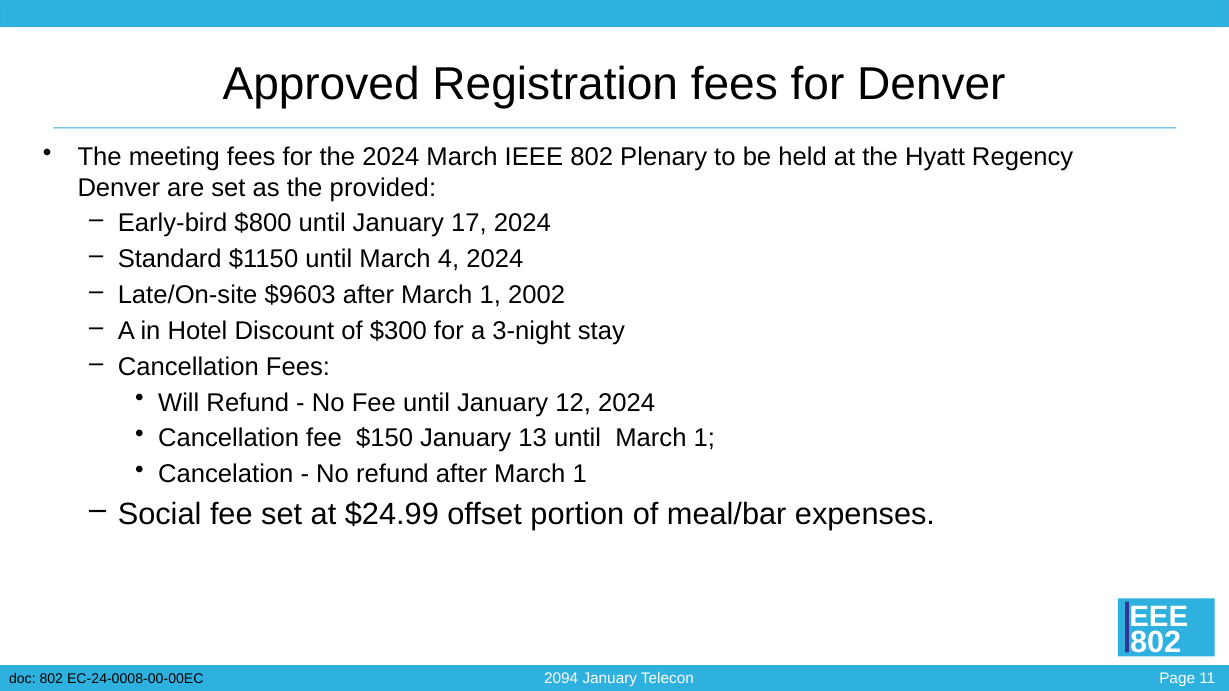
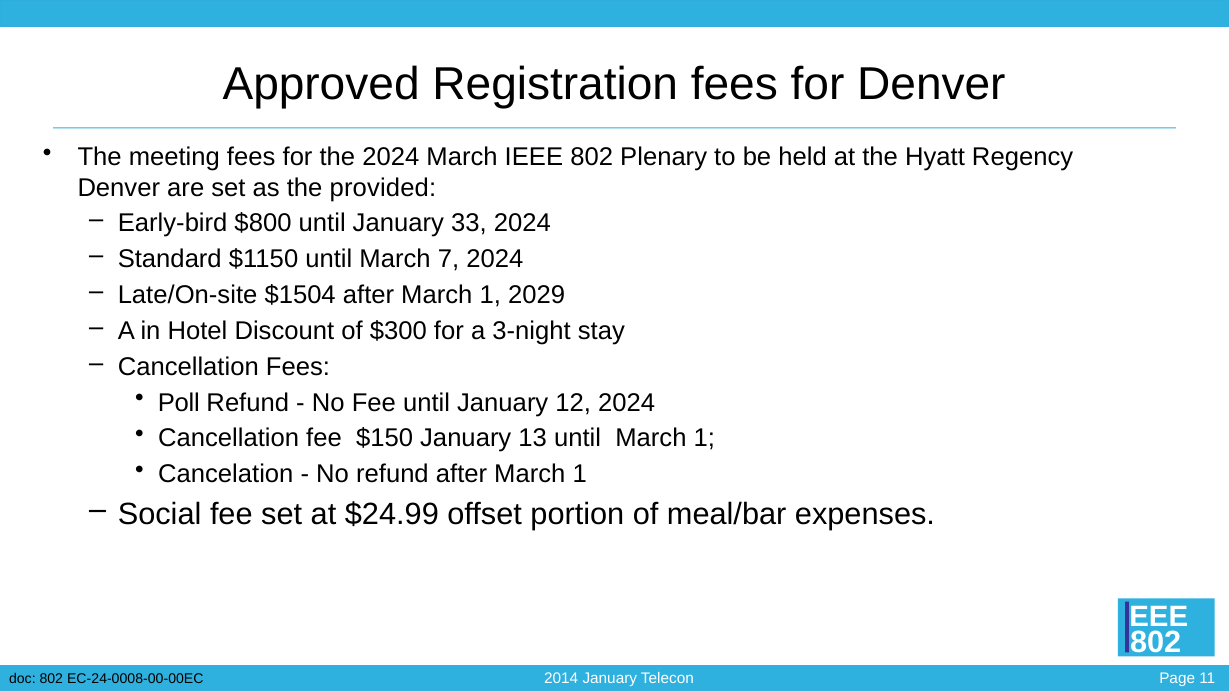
17: 17 -> 33 (469, 224)
4: 4 -> 7 (448, 259)
$9603: $9603 -> $1504 (300, 295)
2002: 2002 -> 2029 (537, 295)
Will: Will -> Poll (179, 403)
2094: 2094 -> 2014 (561, 679)
